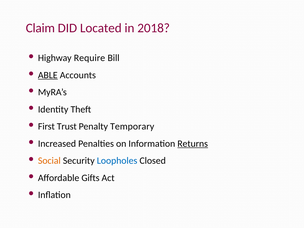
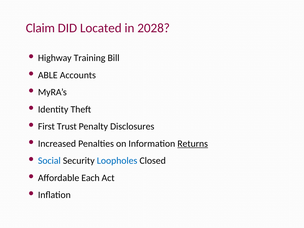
2018: 2018 -> 2028 (154, 28)
Require: Require -> Training (90, 58)
ABLE underline: present -> none (48, 75)
Temporary: Temporary -> Disclosures (132, 126)
Social colour: orange -> blue (49, 161)
Gifts: Gifts -> Each (90, 178)
